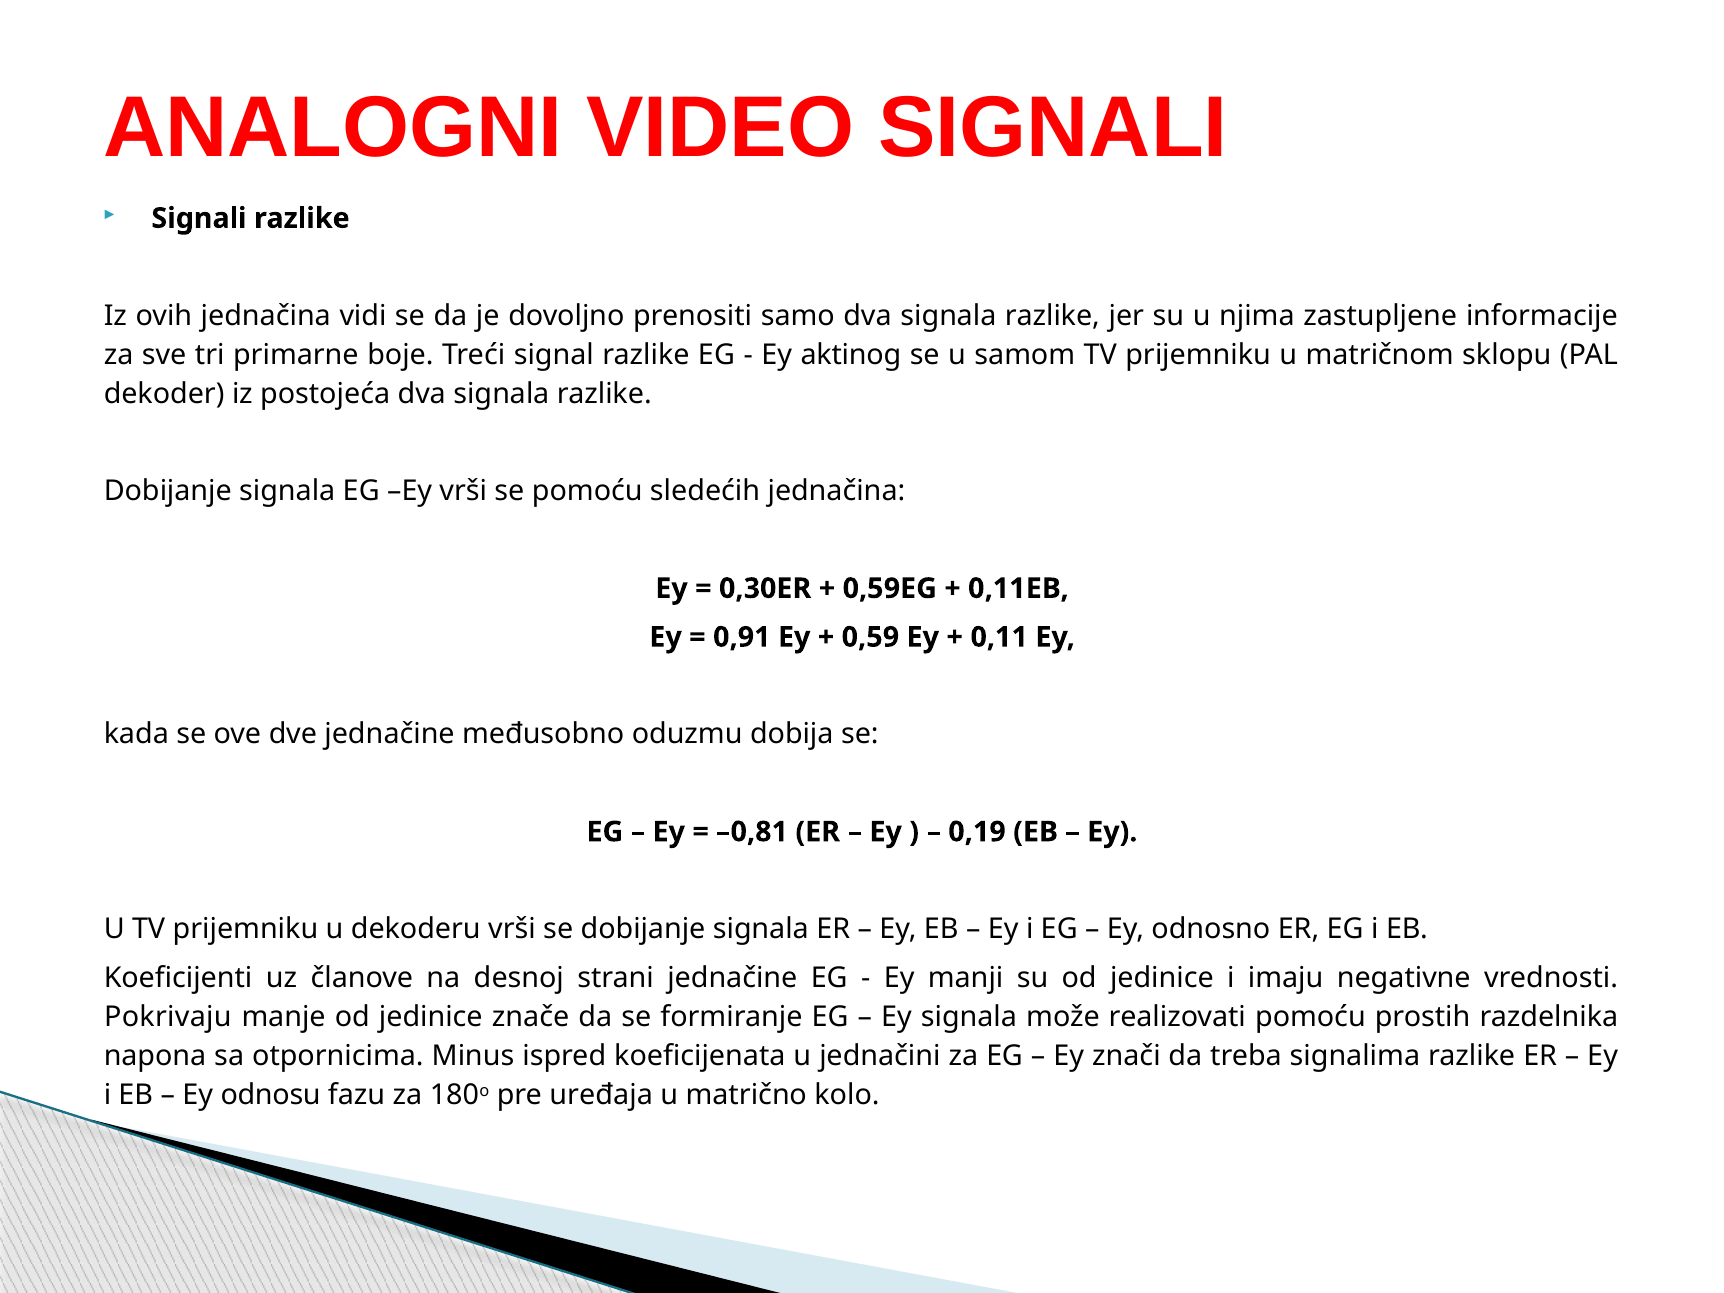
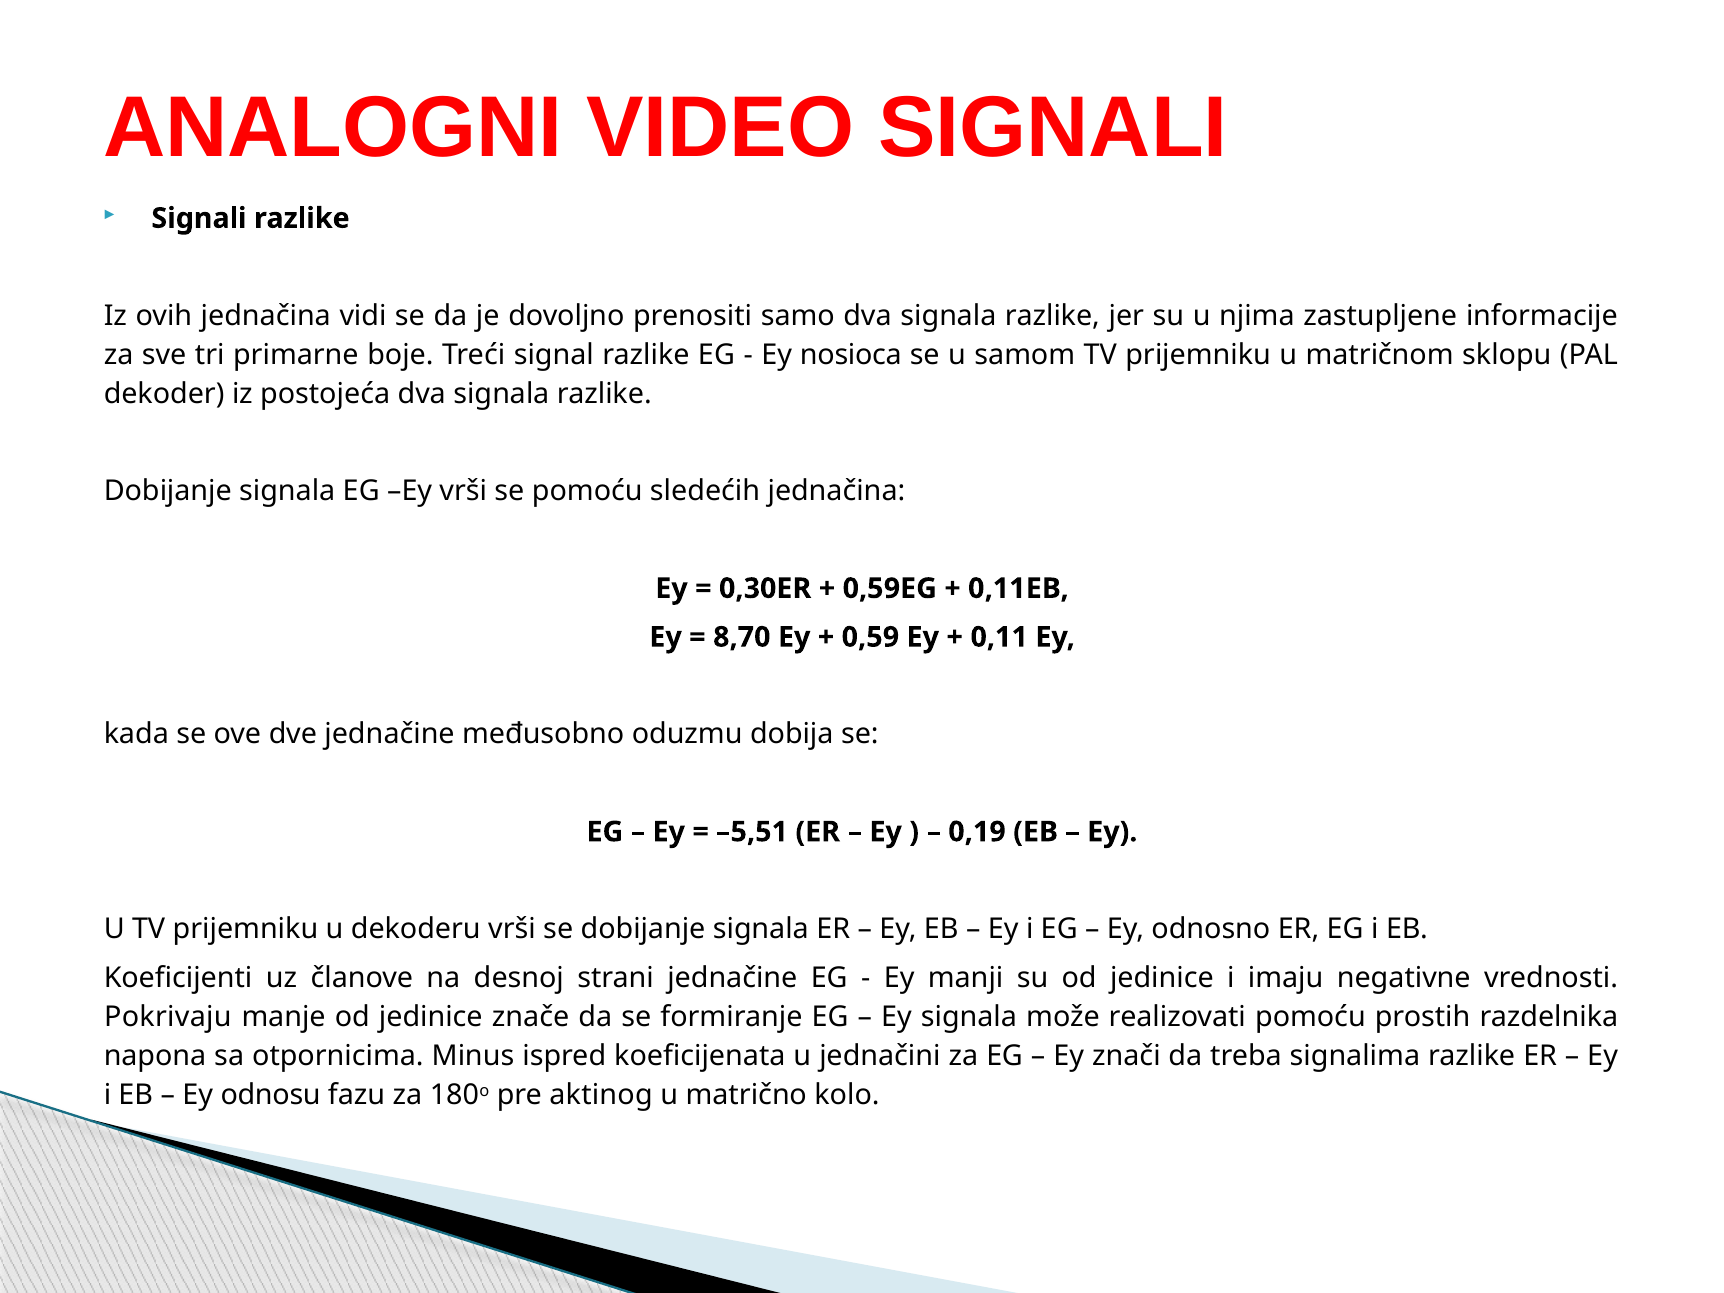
aktinog: aktinog -> nosioca (851, 355)
0,91: 0,91 -> 8,70 (742, 637)
–0,81: –0,81 -> –5,51 (752, 832)
uređaja: uređaja -> aktinog (601, 1095)
